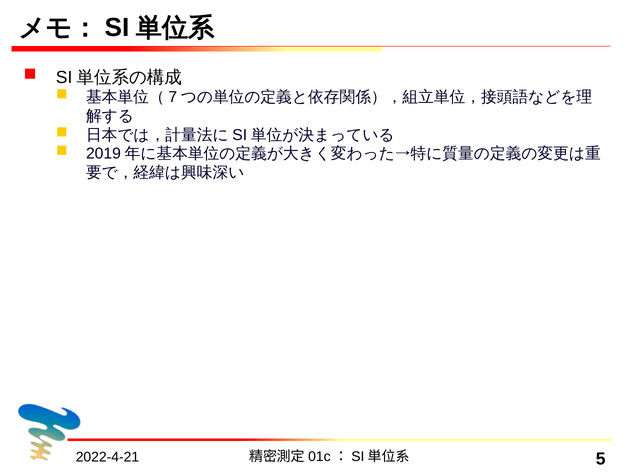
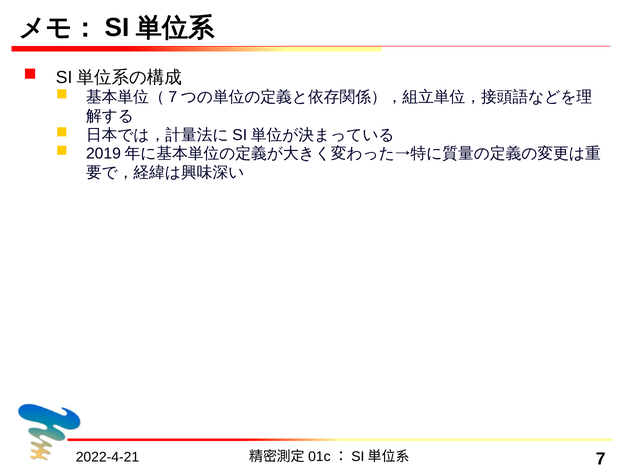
5: 5 -> 7 (601, 459)
